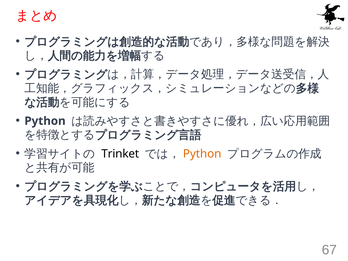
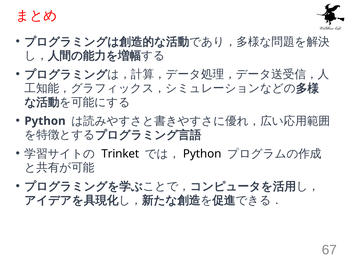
Python colour: orange -> black (202, 154)
